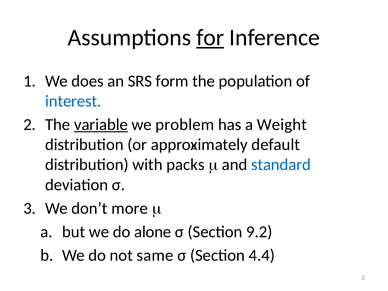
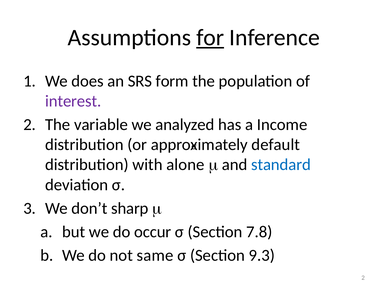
interest colour: blue -> purple (73, 101)
variable underline: present -> none (101, 125)
problem: problem -> analyzed (185, 125)
Weight: Weight -> Income (282, 125)
packs: packs -> alone (185, 165)
more: more -> sharp (130, 208)
alone: alone -> occur (153, 232)
9.2: 9.2 -> 7.8 (259, 232)
4.4: 4.4 -> 9.3 (262, 255)
